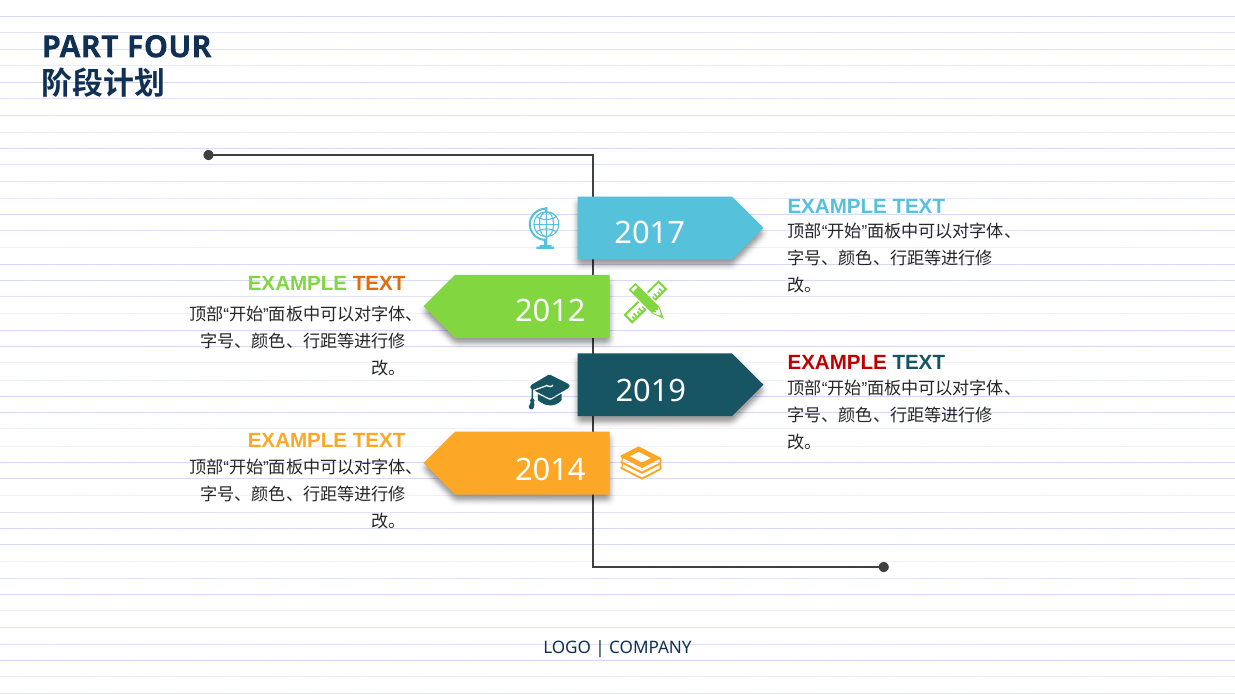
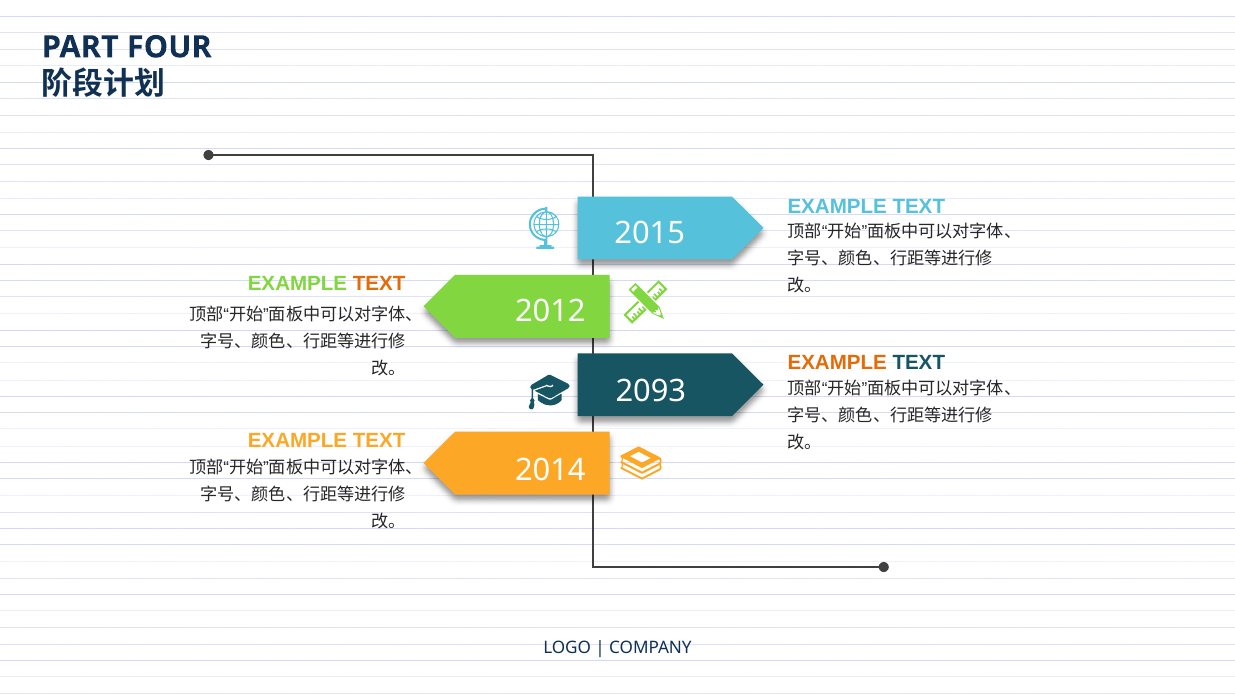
2017: 2017 -> 2015 (650, 234)
EXAMPLE colour: red -> orange (837, 363)
2019: 2019 -> 2093 (651, 391)
